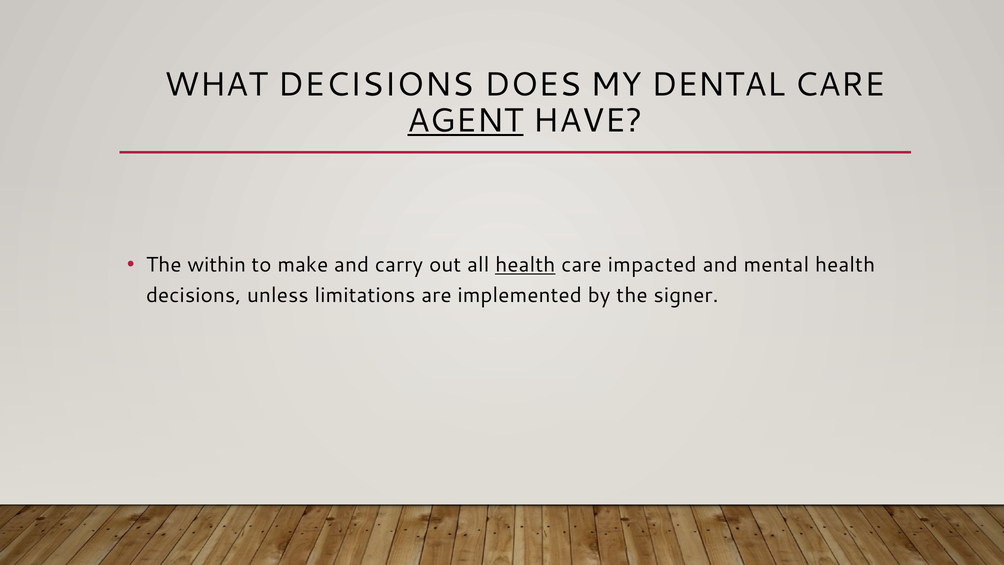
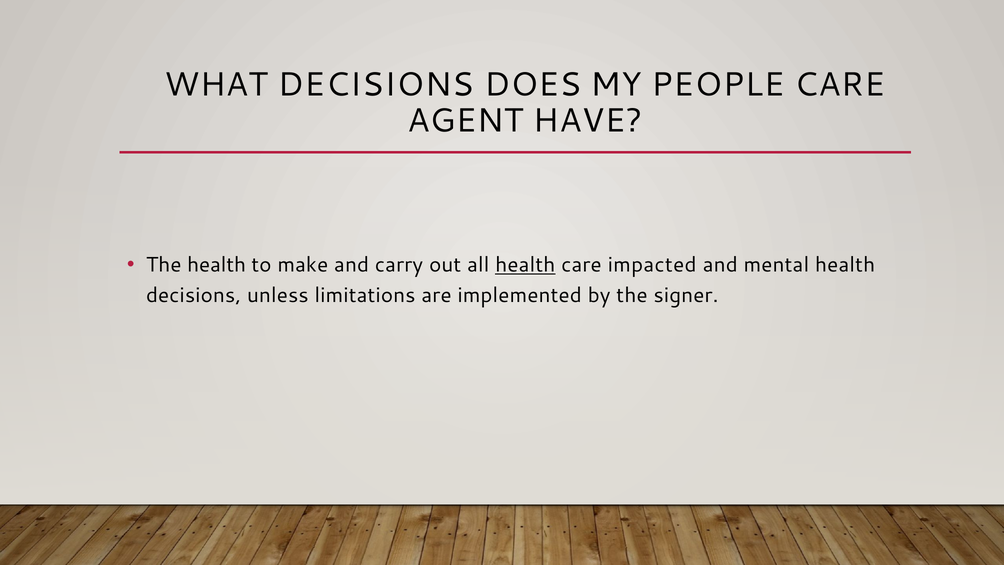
DENTAL: DENTAL -> PEOPLE (718, 85)
AGENT underline: present -> none (465, 121)
The within: within -> health (217, 265)
